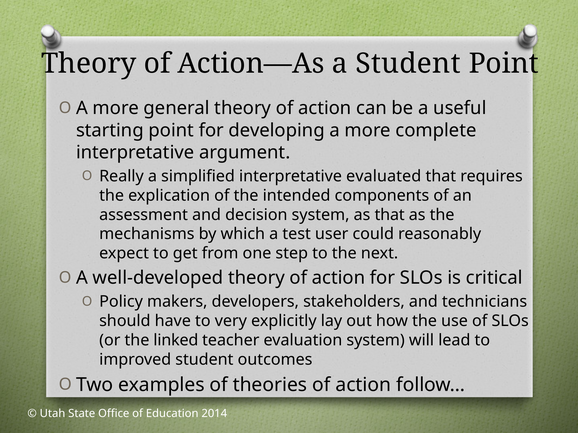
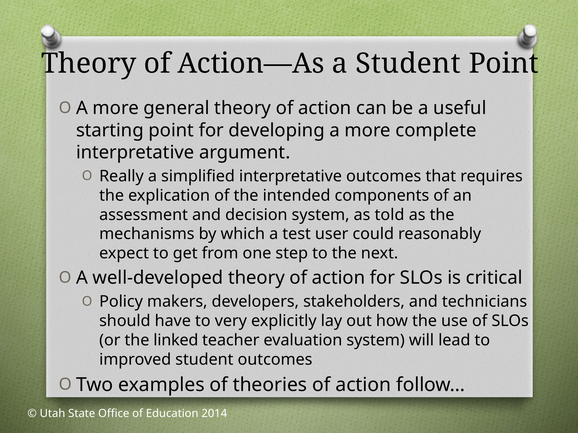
interpretative evaluated: evaluated -> outcomes (384, 176)
as that: that -> told (390, 215)
